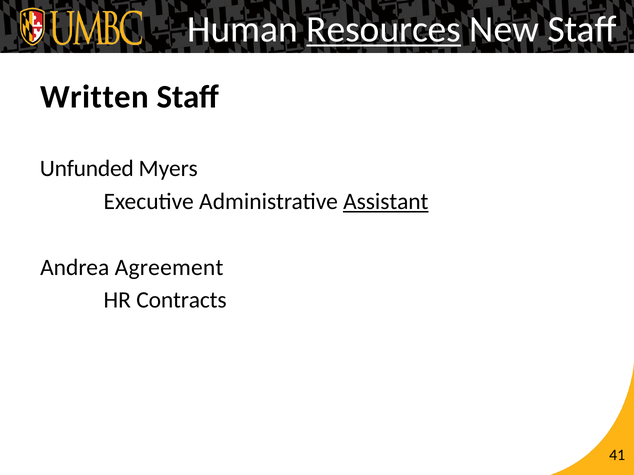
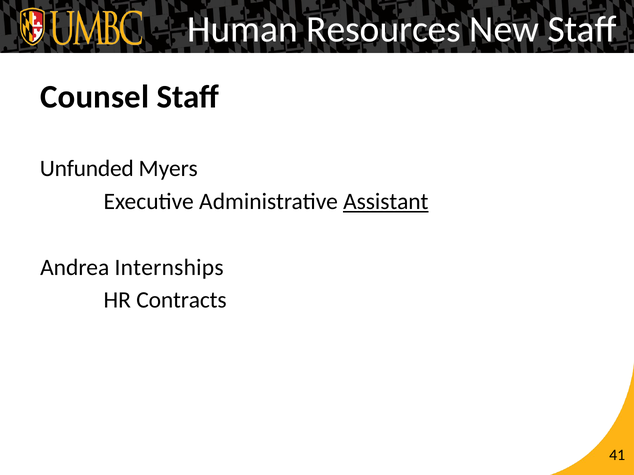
Resources underline: present -> none (384, 29)
Written: Written -> Counsel (95, 97)
Agreement: Agreement -> Internships (169, 268)
